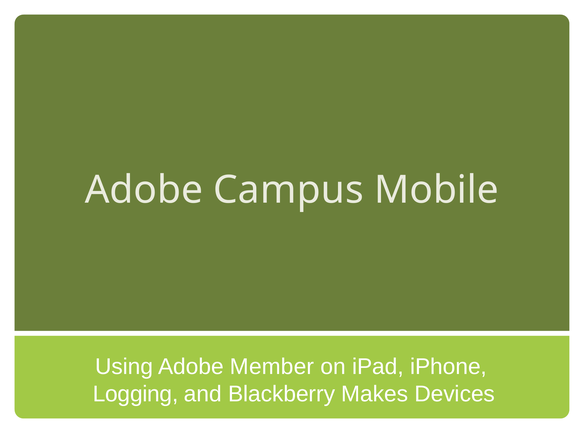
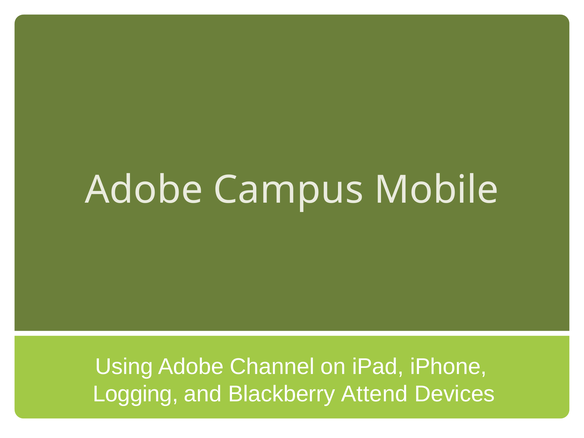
Member: Member -> Channel (272, 367)
Makes: Makes -> Attend (375, 394)
